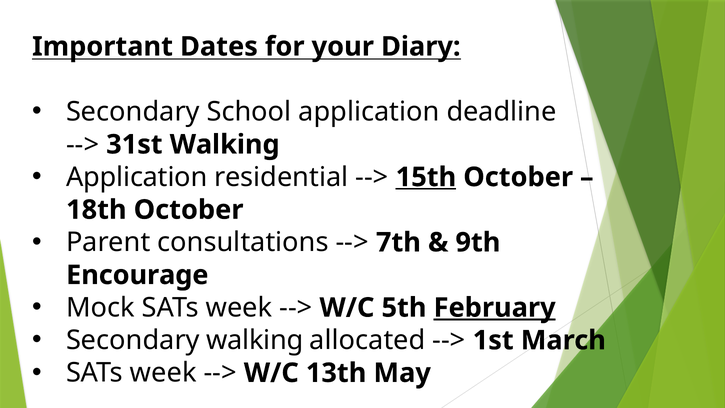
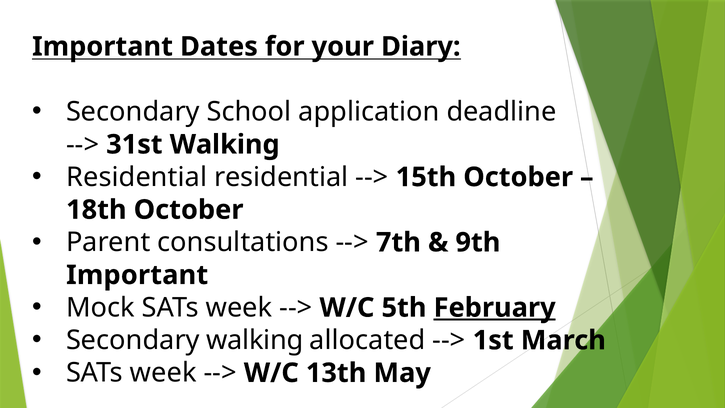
Application: Application -> Residential (137, 177)
15th underline: present -> none (426, 177)
Encourage: Encourage -> Important (137, 275)
